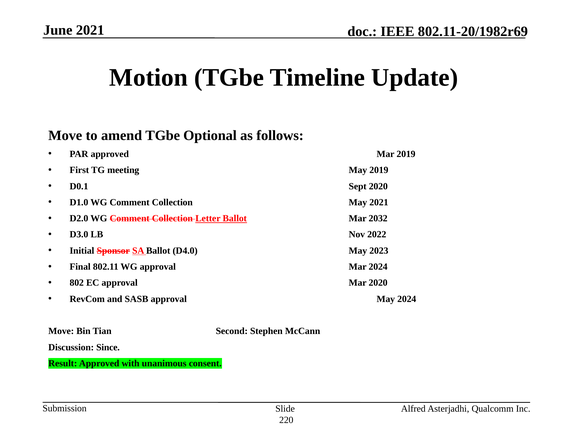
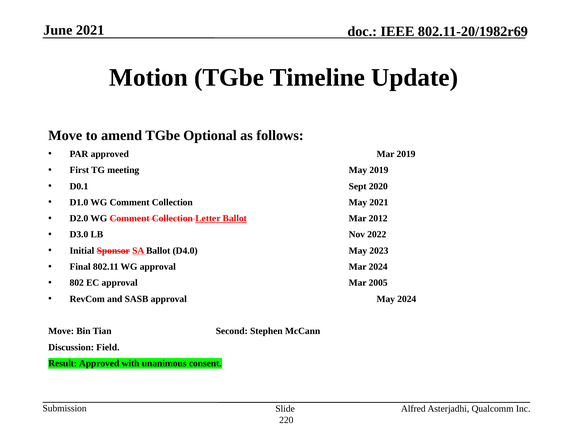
2032: 2032 -> 2012 (378, 218)
Mar 2020: 2020 -> 2005 (378, 283)
Since: Since -> Field (108, 347)
